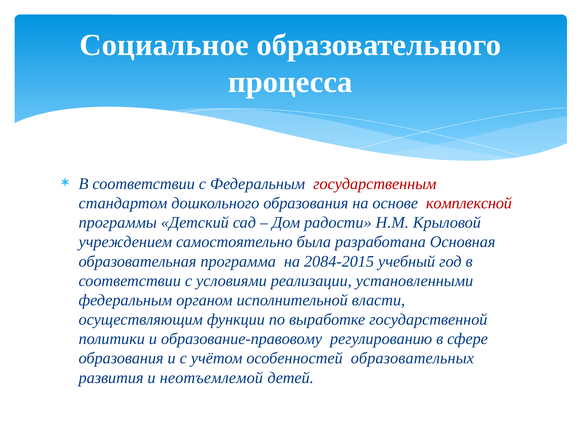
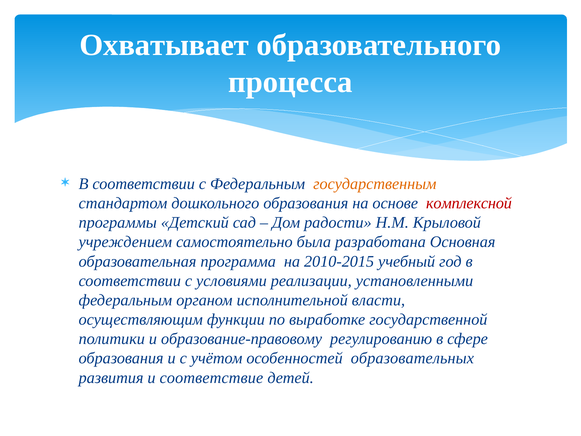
Социальное: Социальное -> Охватывает (164, 45)
государственным colour: red -> orange (375, 184)
2084-2015: 2084-2015 -> 2010-2015 (339, 261)
неотъемлемой: неотъемлемой -> соответствие (211, 377)
